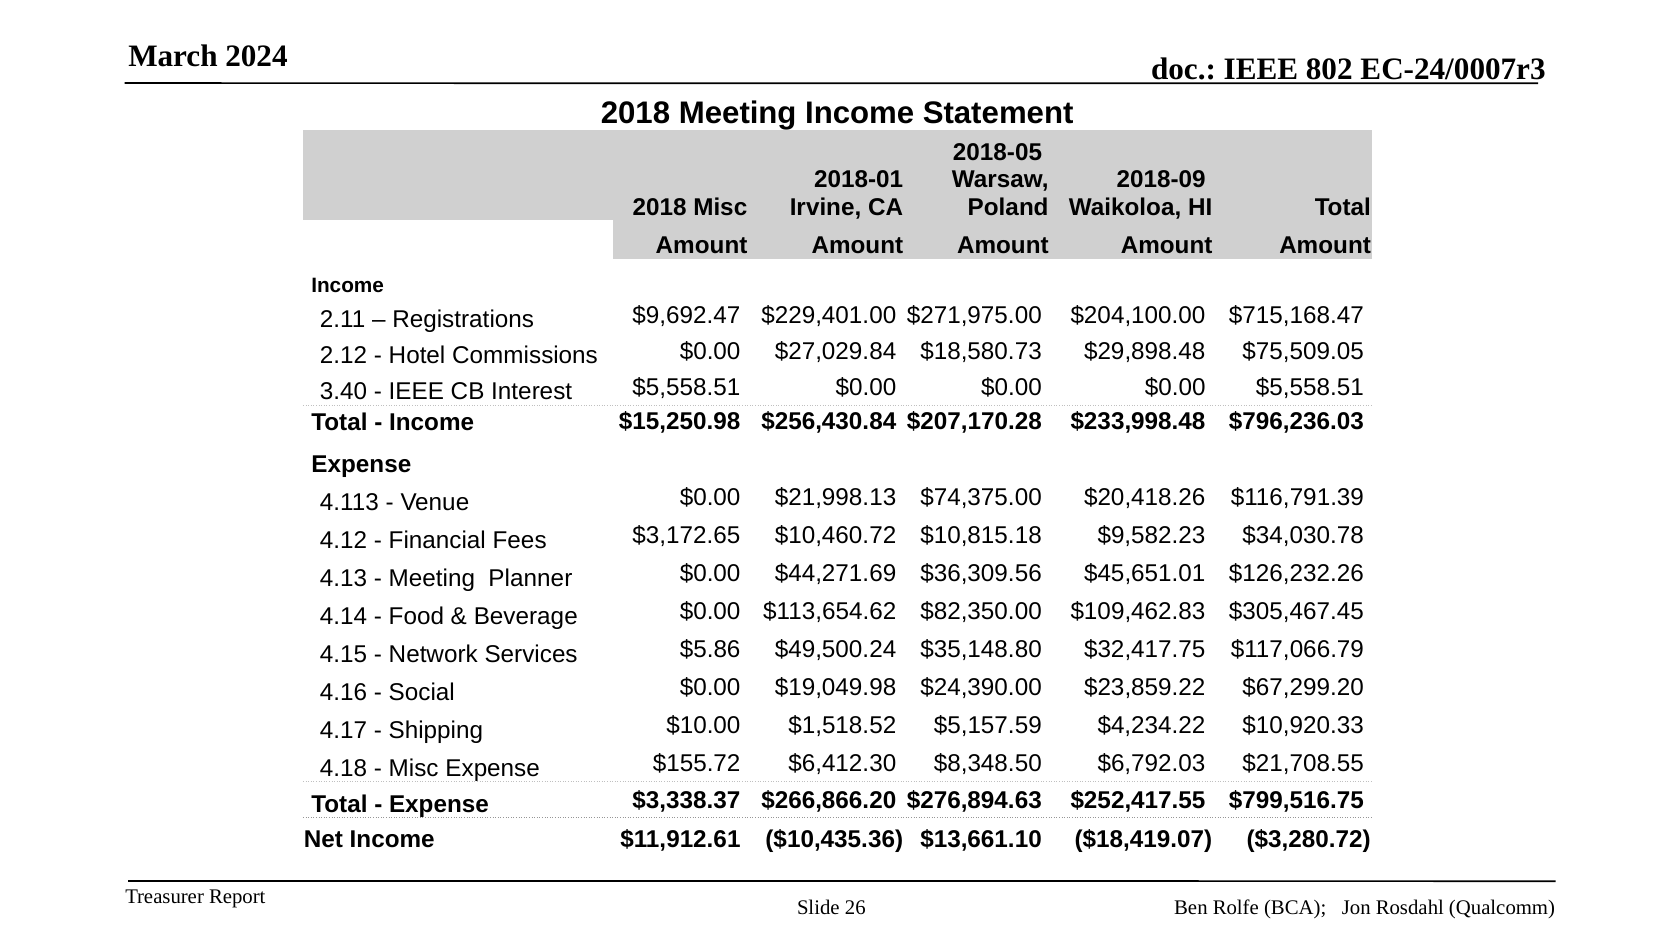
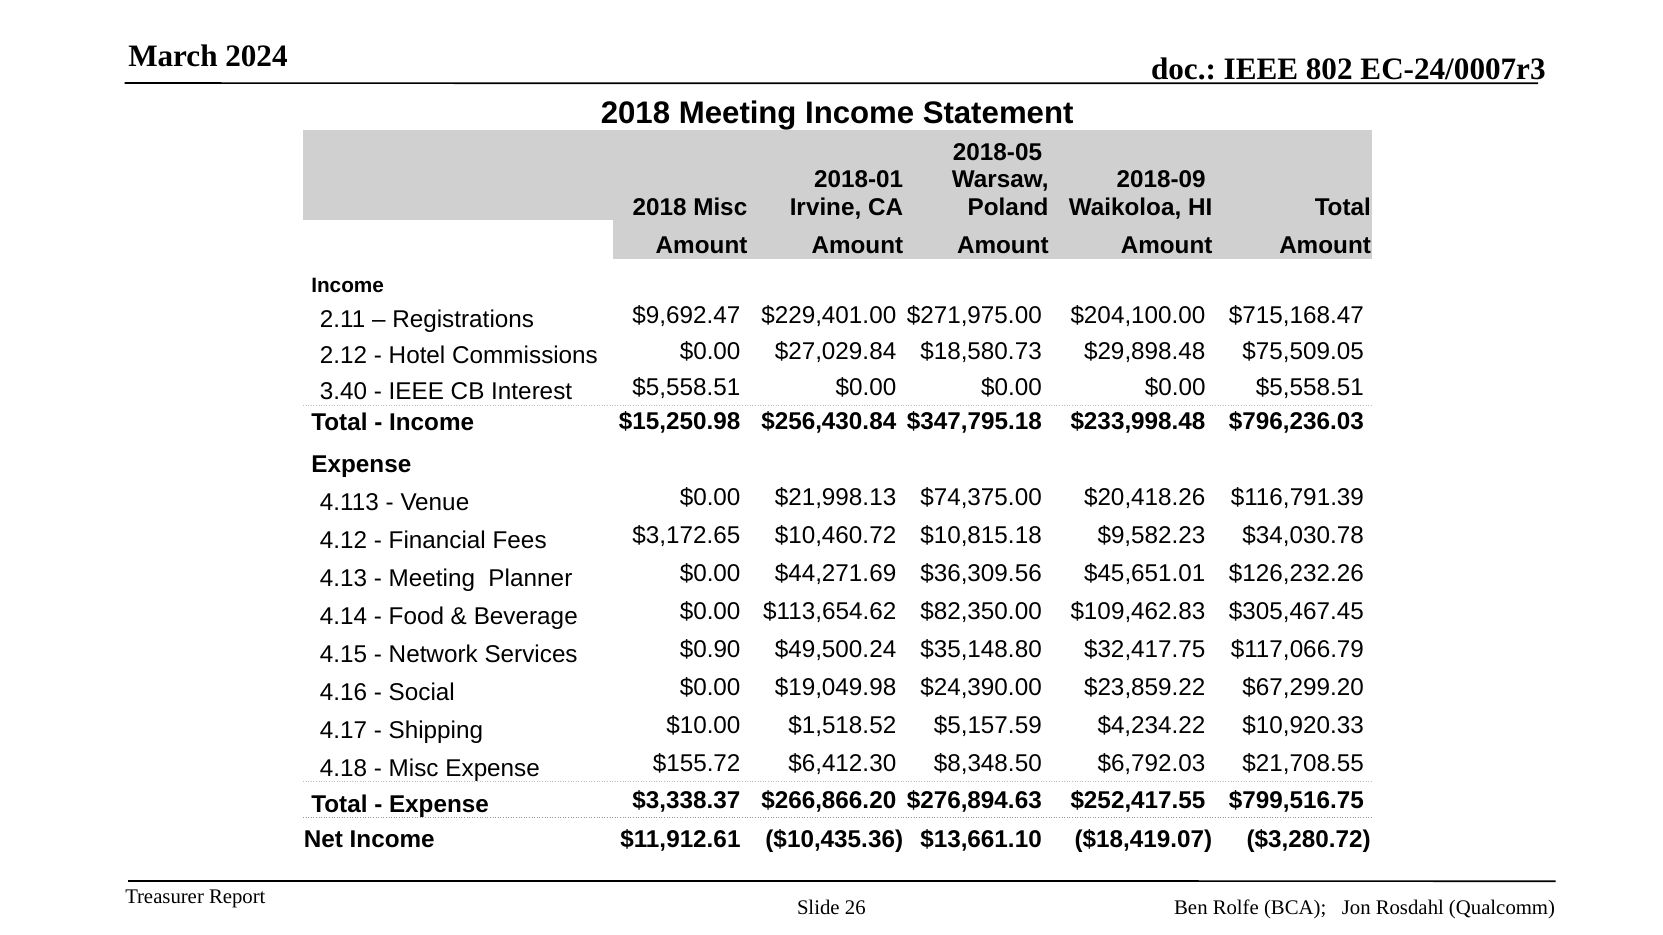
$207,170.28: $207,170.28 -> $347,795.18 (974, 422)
$5.86: $5.86 -> $0.90 (710, 650)
